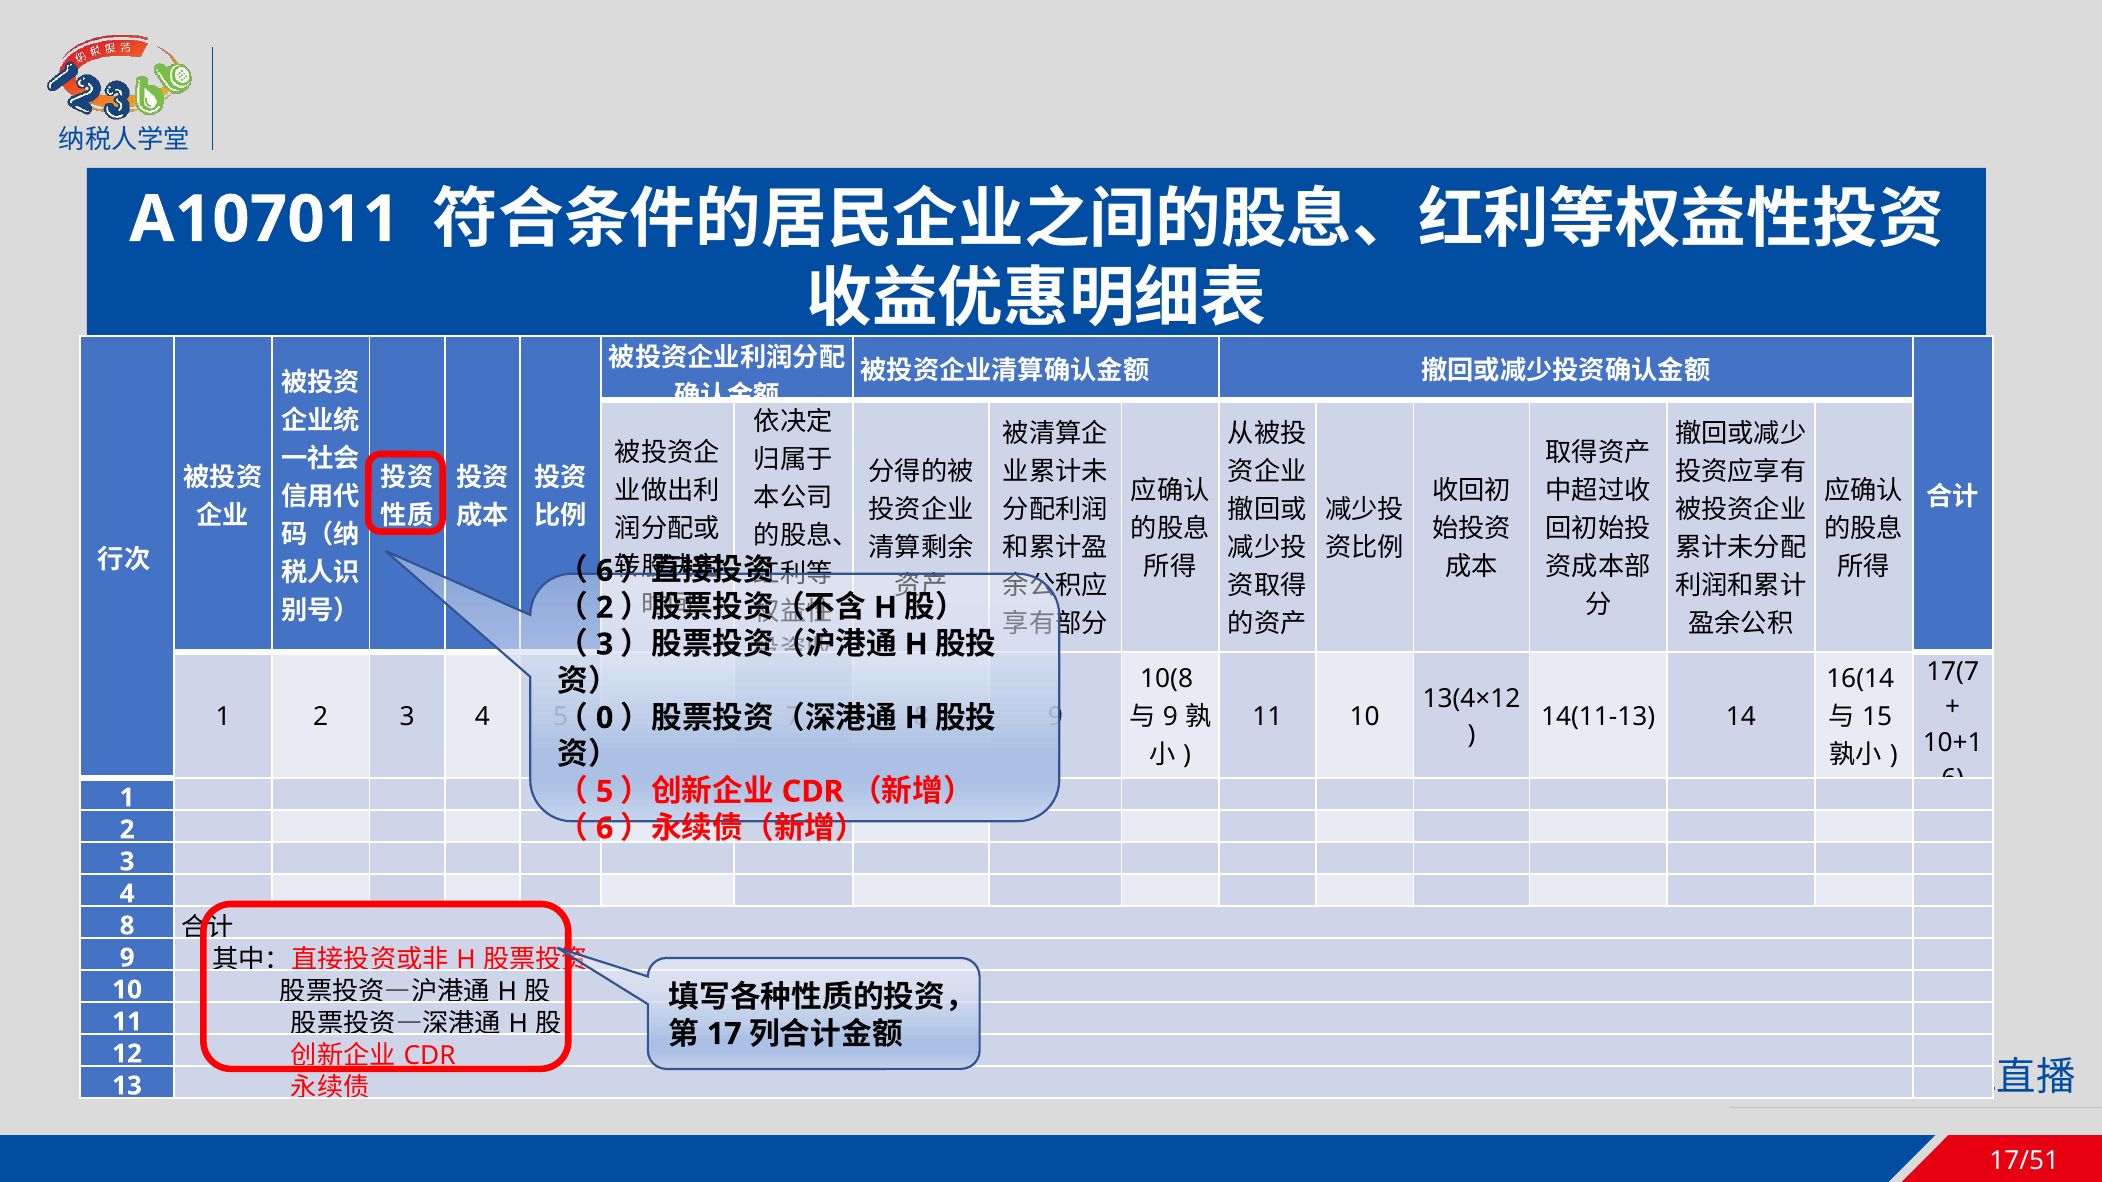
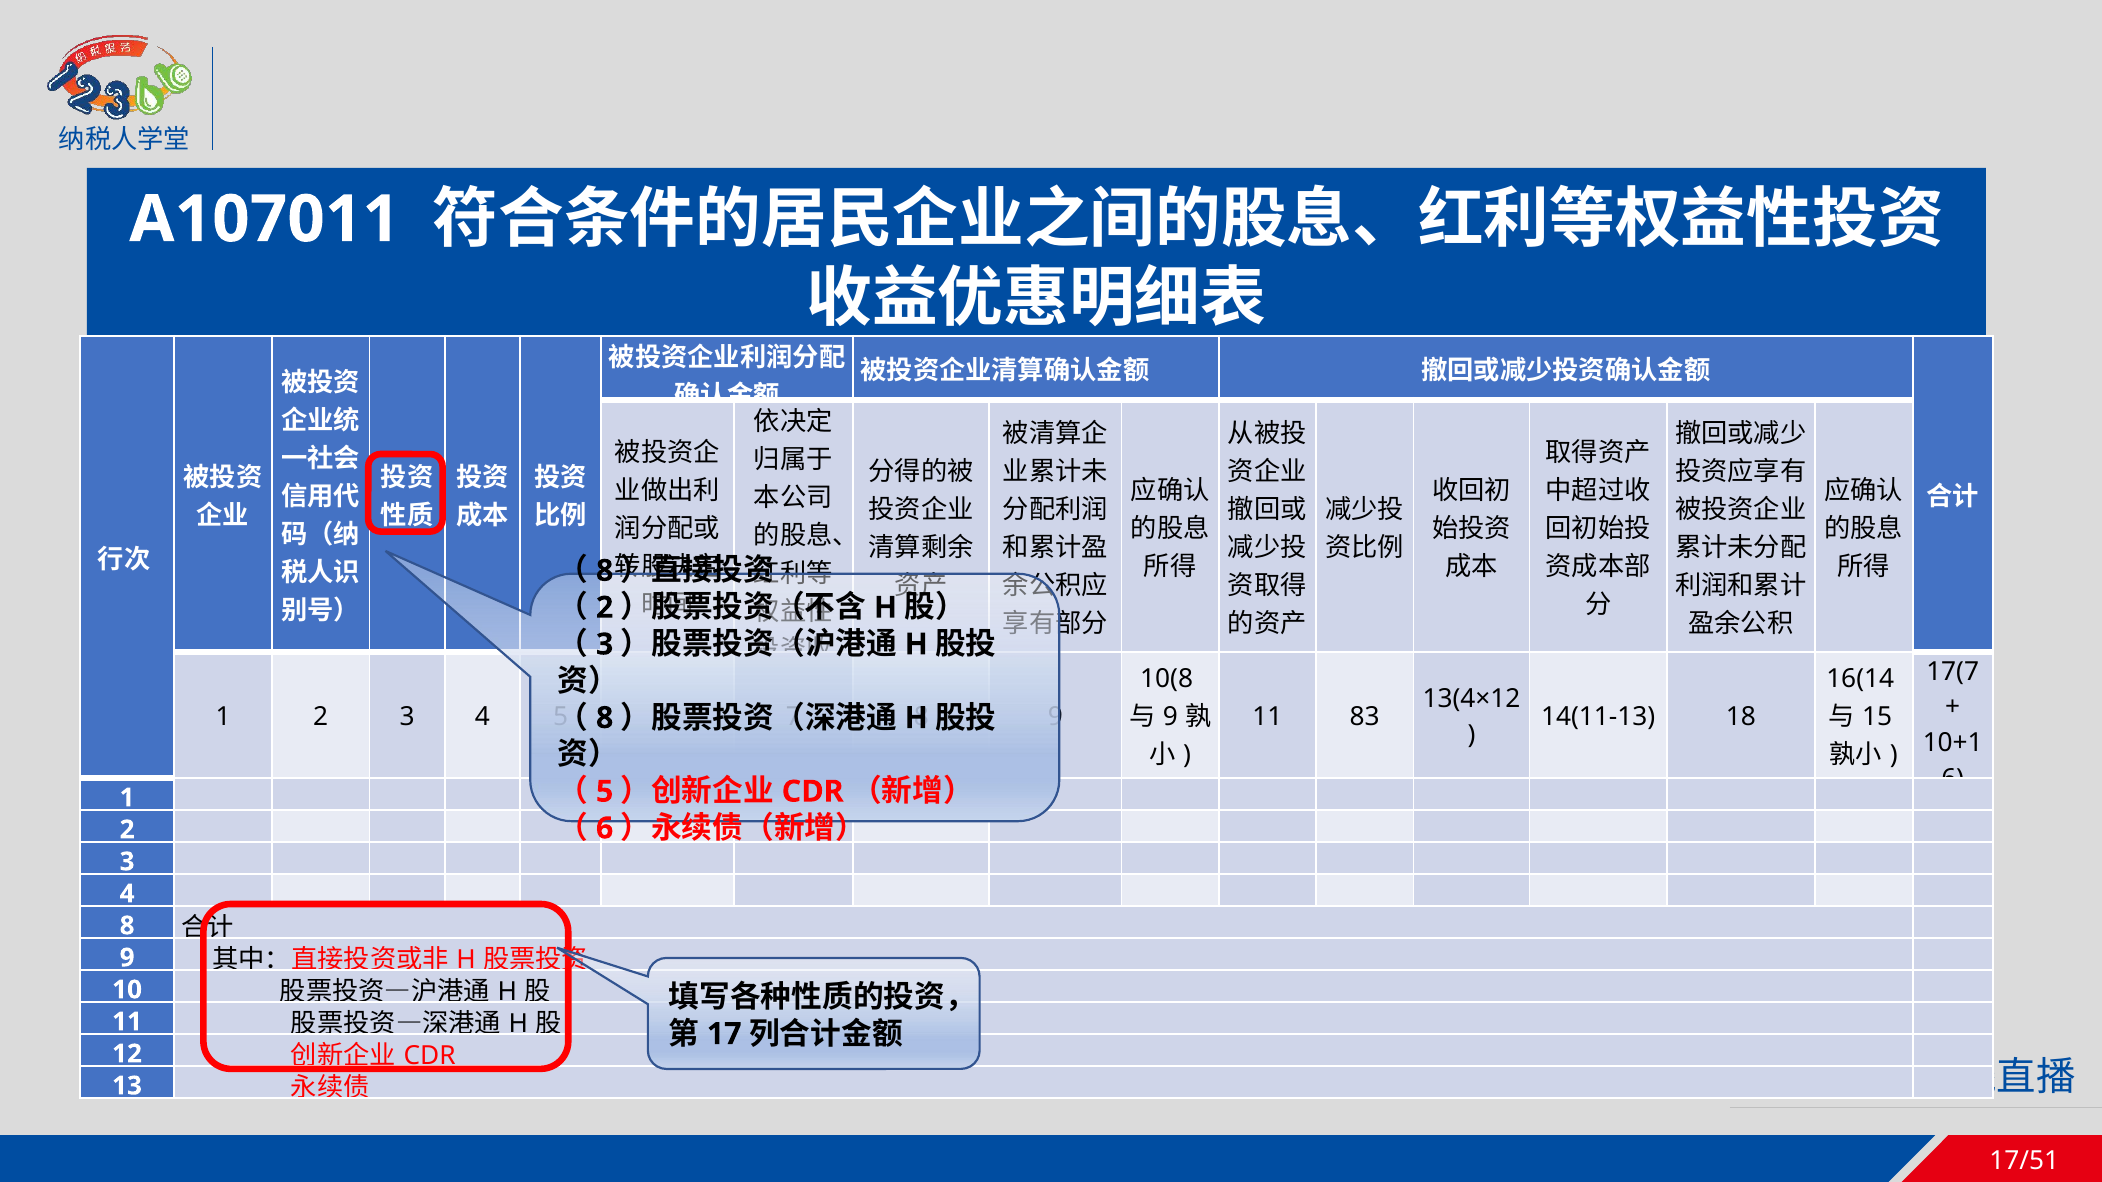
6: 6 -> 8 (605, 571)
0: 0 -> 8 (605, 718)
11 10: 10 -> 83 (1365, 717)
14: 14 -> 18 (1741, 717)
